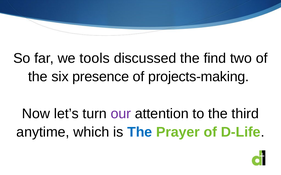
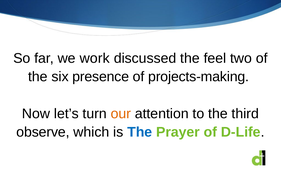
tools: tools -> work (95, 58)
find: find -> feel (215, 58)
our colour: purple -> orange (121, 114)
anytime: anytime -> observe (43, 133)
